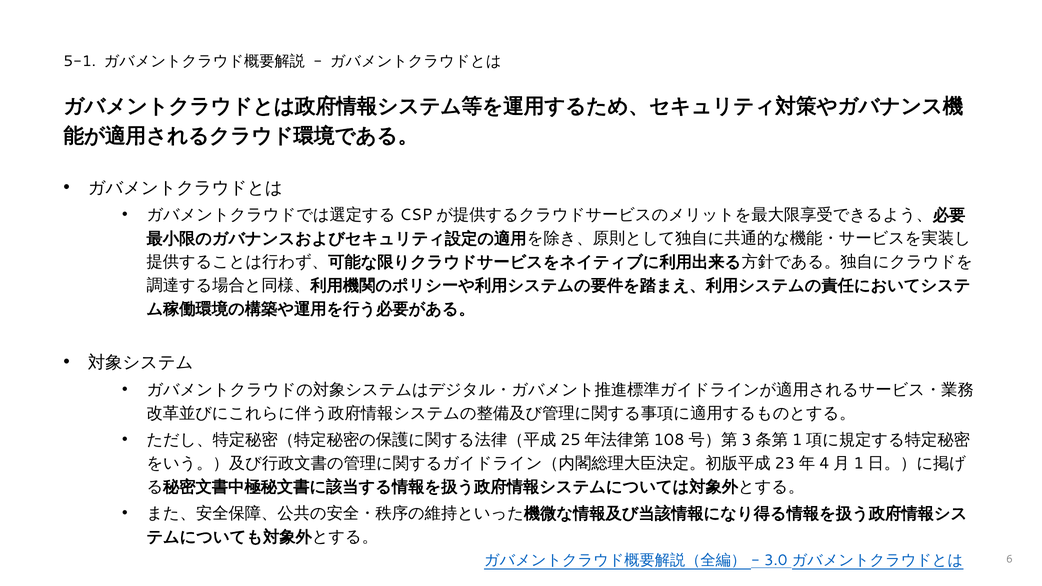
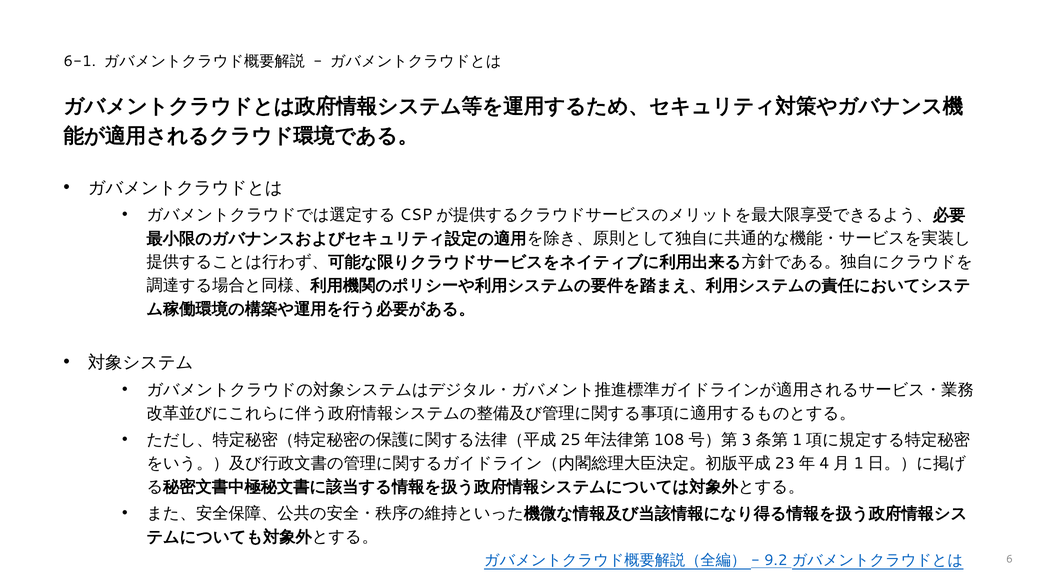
5-1: 5-1 -> 6-1 (80, 61)
3.0: 3.0 -> 9.2 (776, 560)
